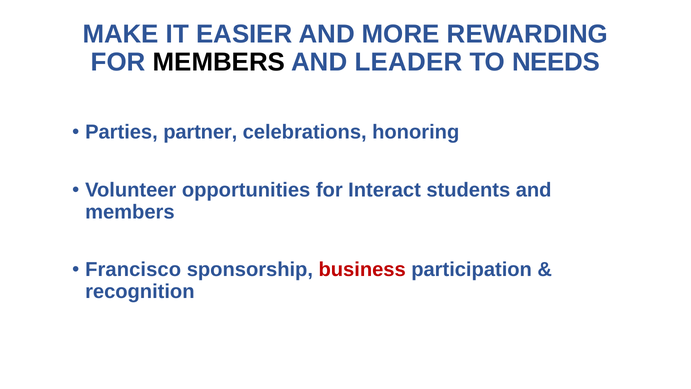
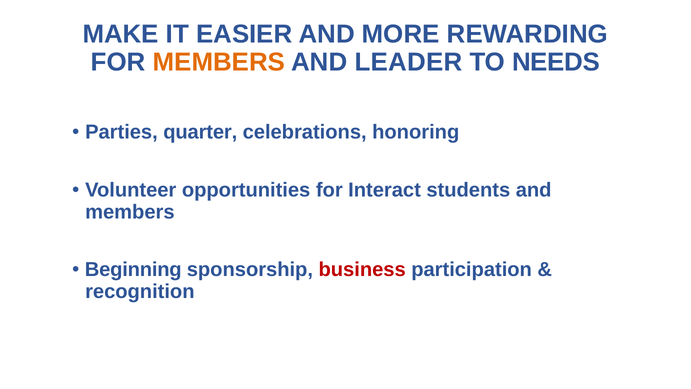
MEMBERS colour: black -> orange (219, 62)
partner: partner -> quarter (200, 132)
Francisco: Francisco -> Beginning (133, 270)
